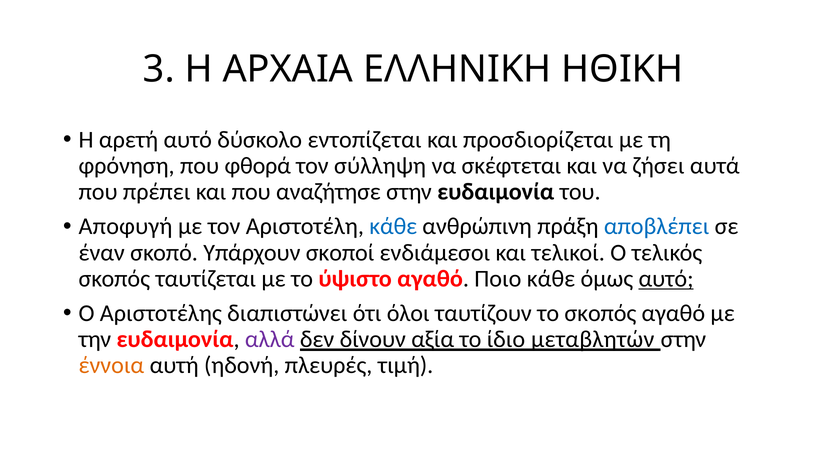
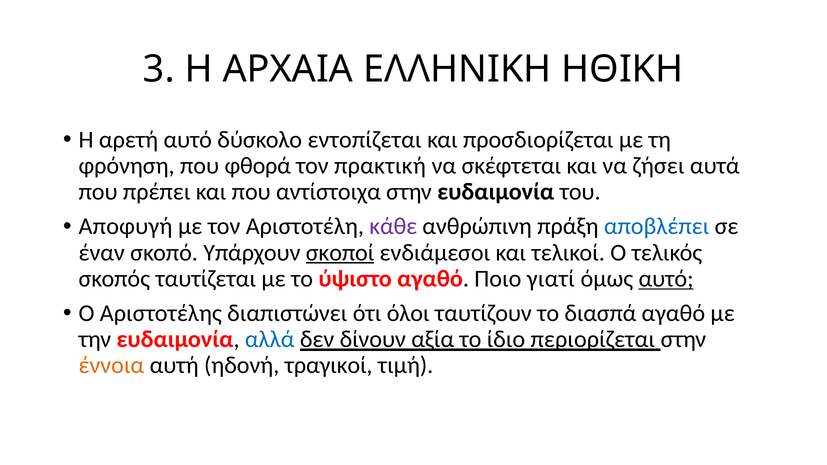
σύλληψη: σύλληψη -> πρακτική (380, 166)
αναζήτησε: αναζήτησε -> αντίστοιχα (328, 192)
κάθε colour: blue -> purple (393, 227)
σκοποί underline: none -> present (340, 253)
Ποιο κάθε: κάθε -> γιατί (551, 279)
το σκοπός: σκοπός -> διασπά (600, 313)
αλλά colour: purple -> blue (270, 339)
μεταβλητών: μεταβλητών -> περιορίζεται (593, 339)
πλευρές: πλευρές -> τραγικοί (329, 366)
